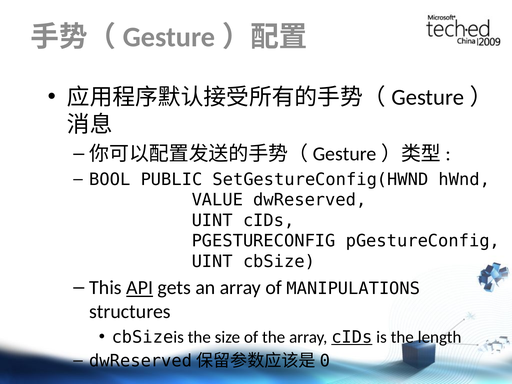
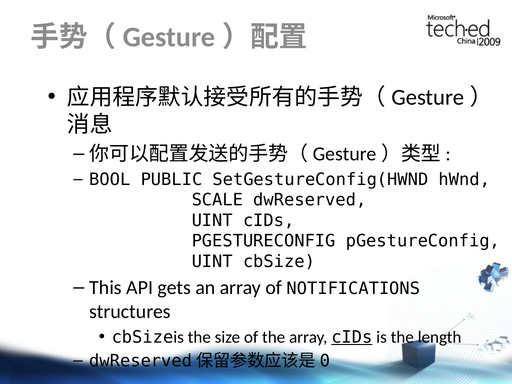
VALUE: VALUE -> SCALE (217, 200)
API underline: present -> none (140, 288)
MANIPULATIONS: MANIPULATIONS -> NOTIFICATIONS (353, 289)
